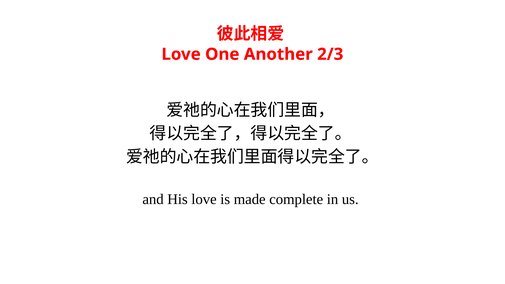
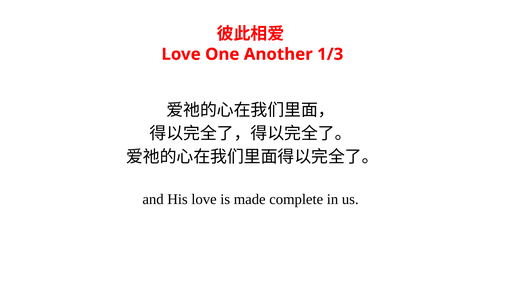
2/3: 2/3 -> 1/3 (330, 54)
